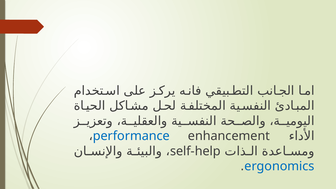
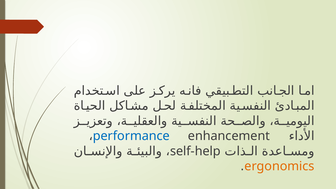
ergonomics colour: blue -> orange (279, 166)
